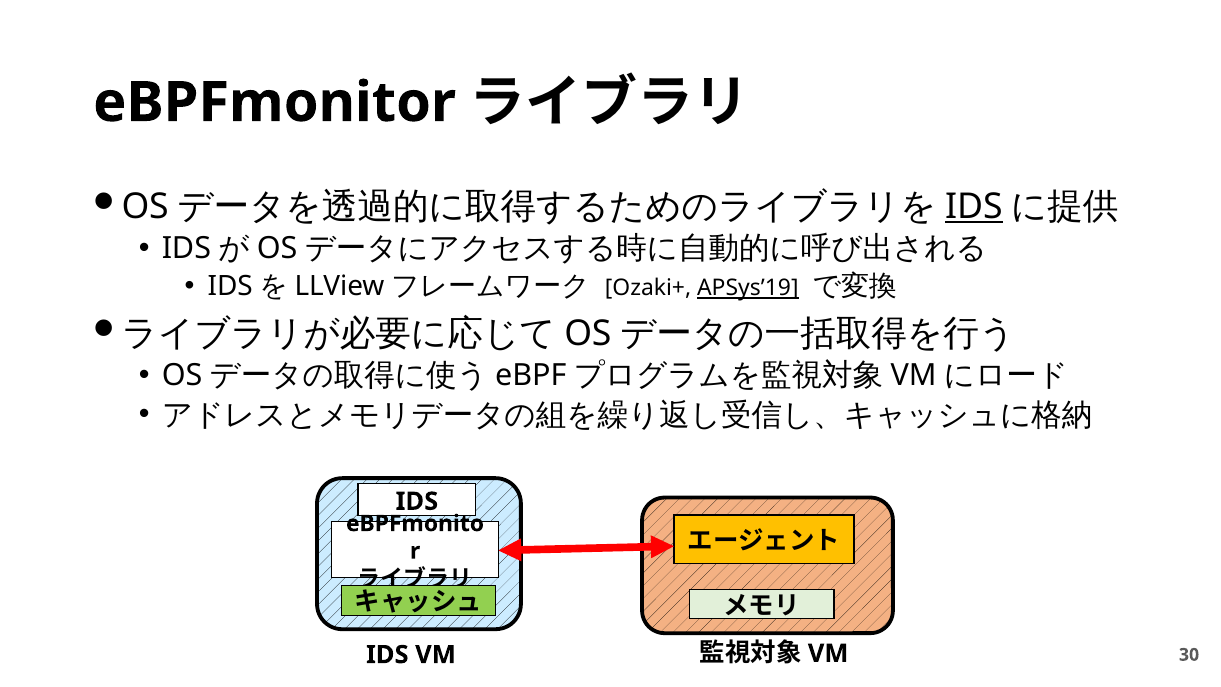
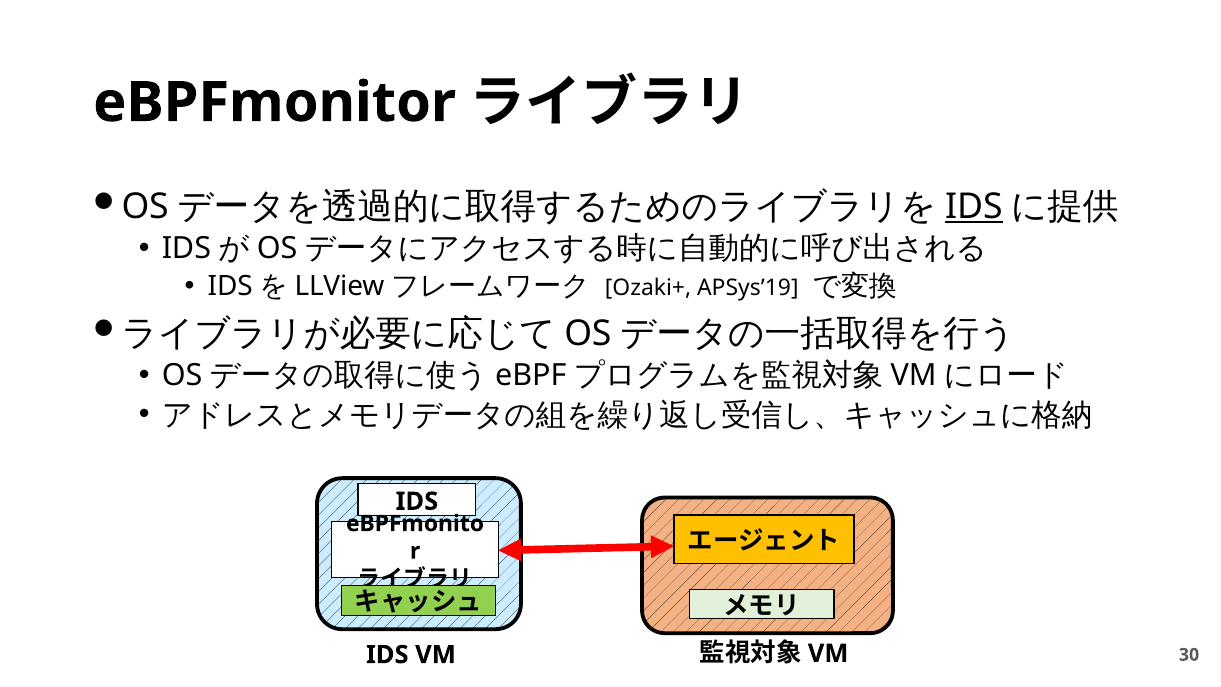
APSys’19 underline: present -> none (748, 288)
